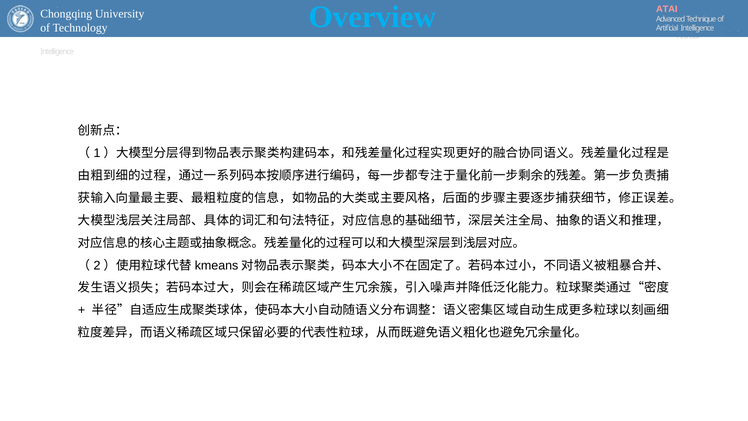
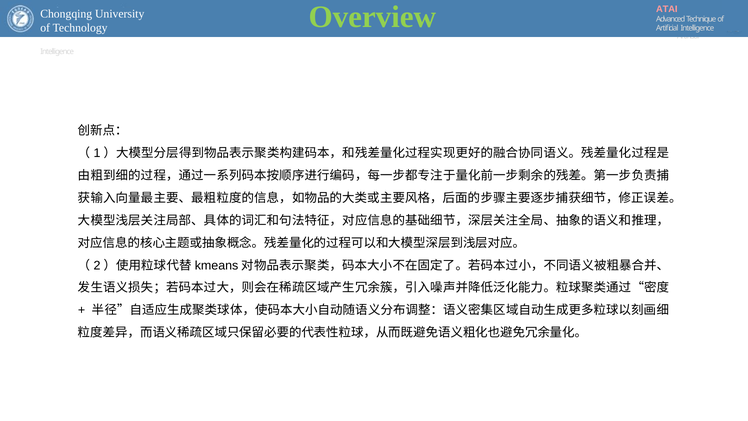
Overview colour: light blue -> light green (372, 17)
